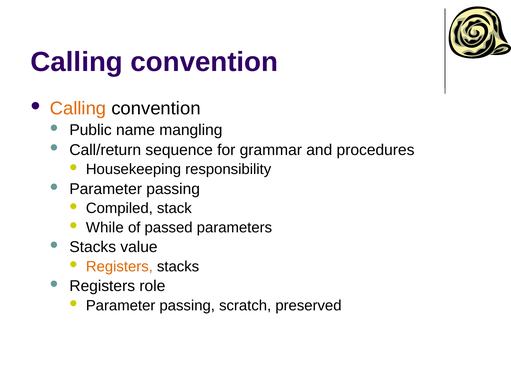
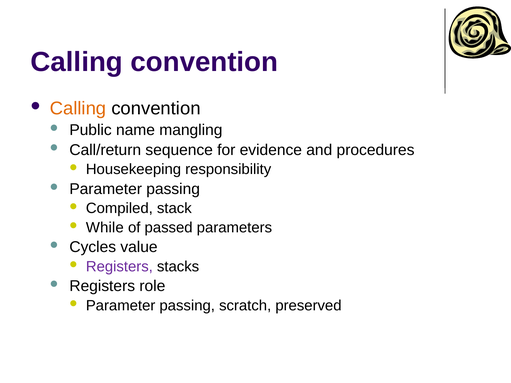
grammar: grammar -> evidence (271, 150)
Stacks: Stacks -> Cycles (93, 247)
Registers colour: orange -> purple (119, 267)
